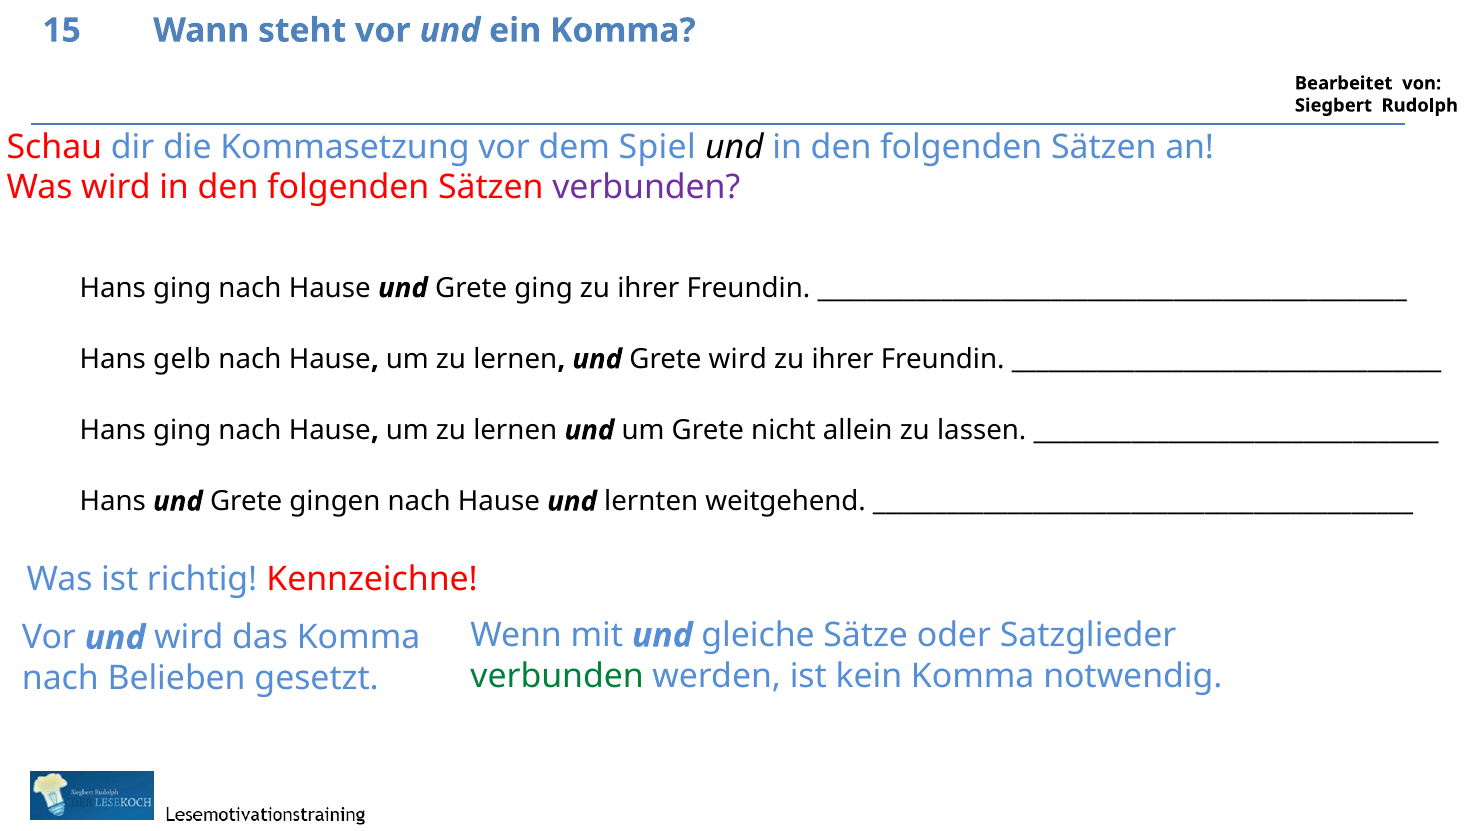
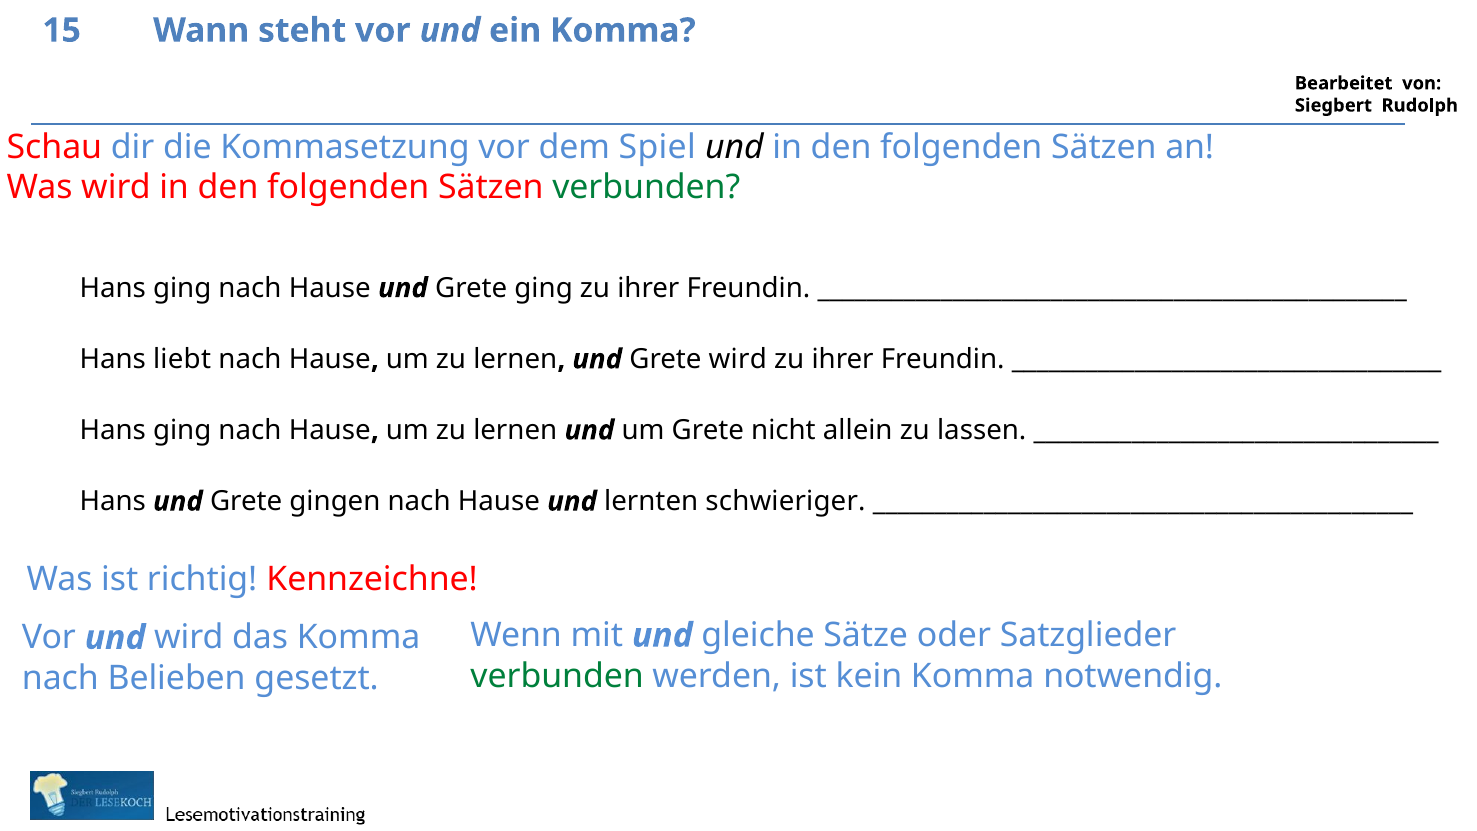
verbunden colour: purple -> green (646, 187)
gelb: gelb -> liebt (182, 359)
weitgehend: weitgehend -> schwieriger (785, 501)
